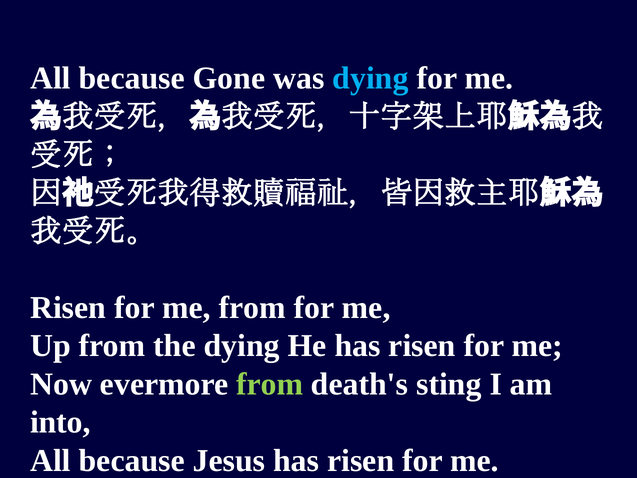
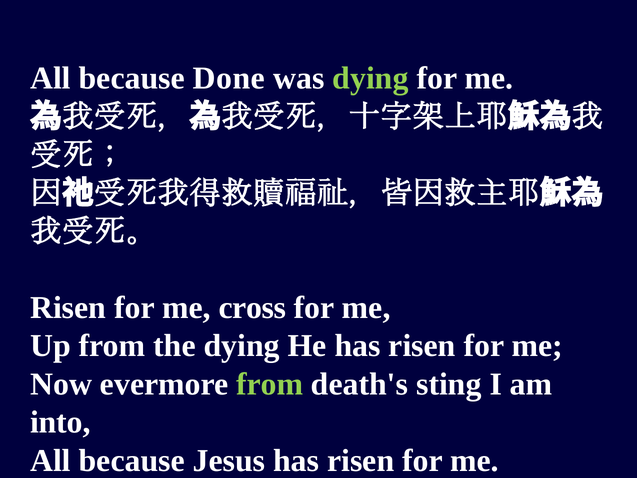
Gone: Gone -> Done (229, 78)
dying colour: light blue -> light green (371, 78)
me from: from -> cross (252, 307)
